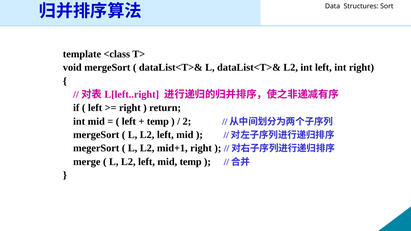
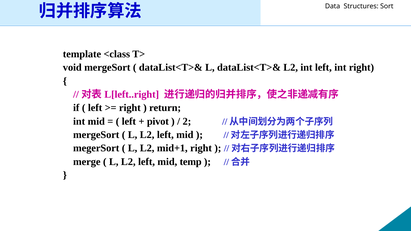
temp: temp -> pivot (158, 121)
